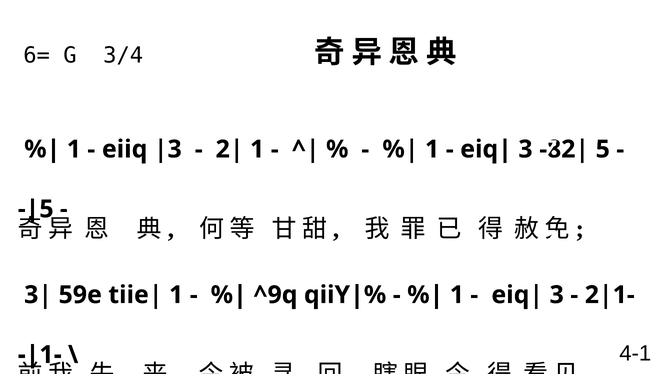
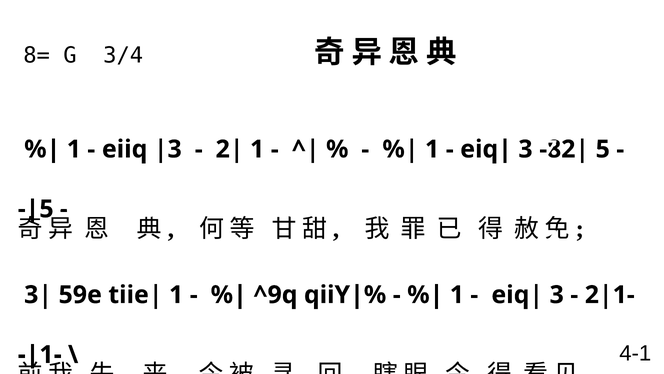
6=: 6= -> 8= (37, 56)
